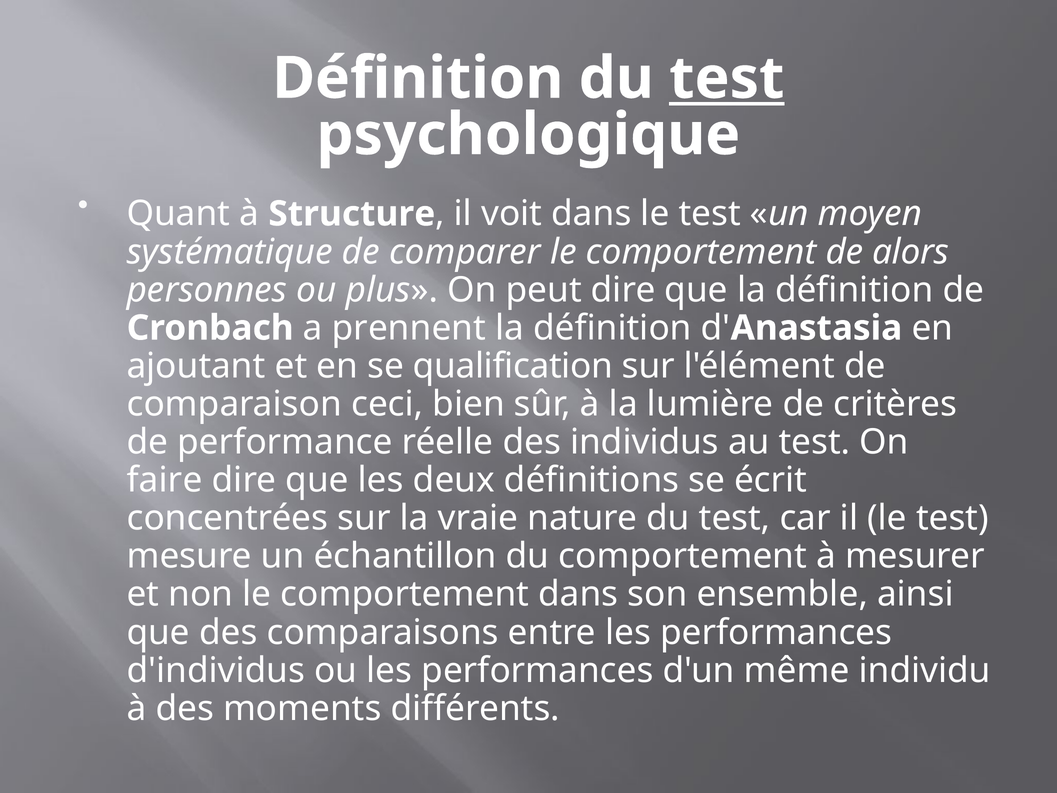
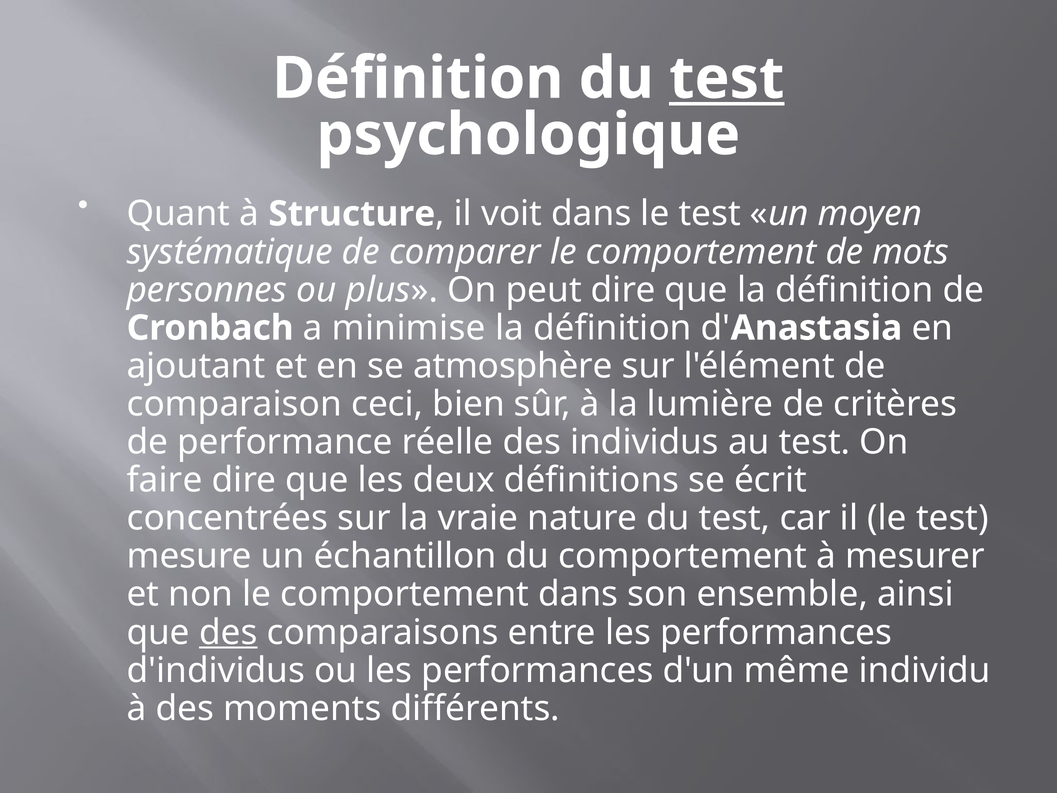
alors: alors -> mots (911, 252)
prennent: prennent -> minimise (409, 328)
qualification: qualification -> atmosphère (513, 366)
des underline: none -> present (228, 632)
